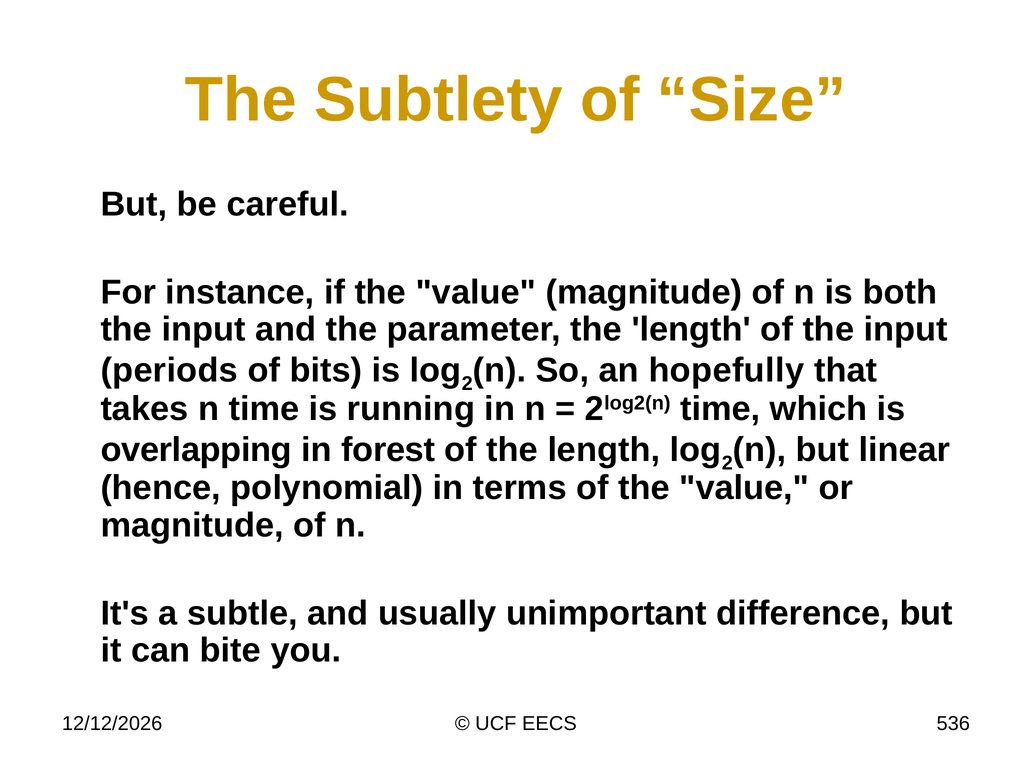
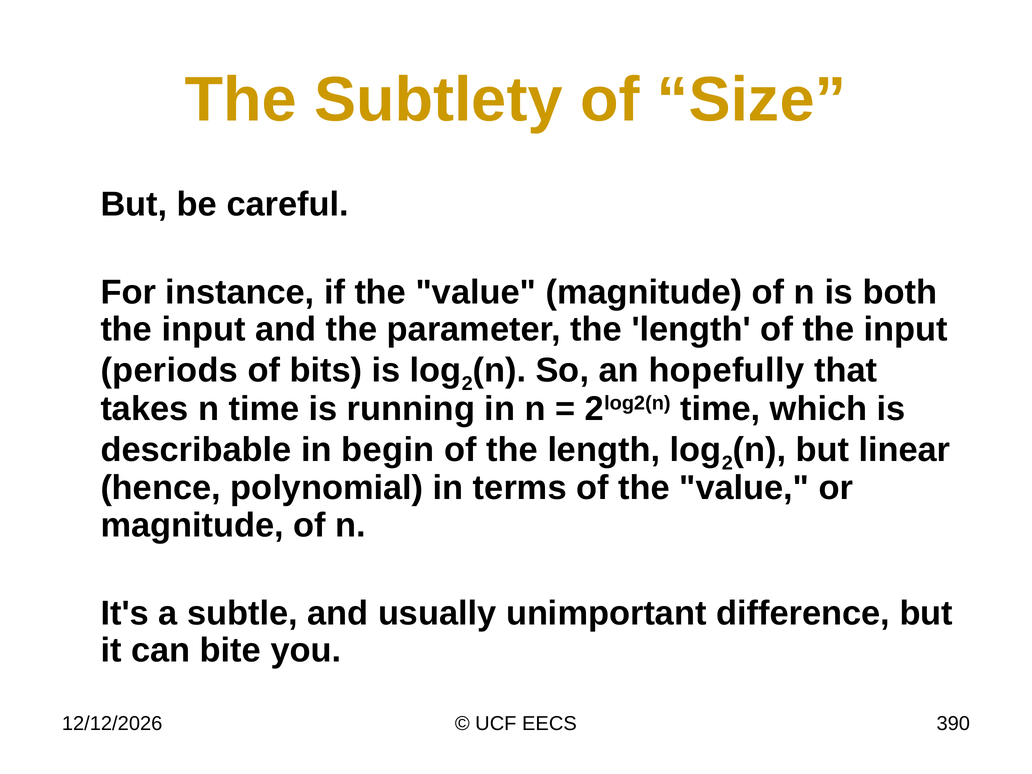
overlapping: overlapping -> describable (196, 450)
forest: forest -> begin (388, 450)
536: 536 -> 390 (953, 723)
